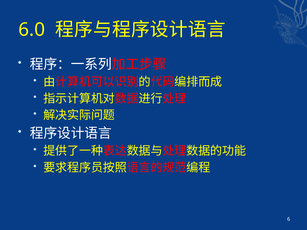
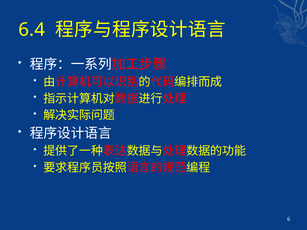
6.0: 6.0 -> 6.4 (32, 30)
